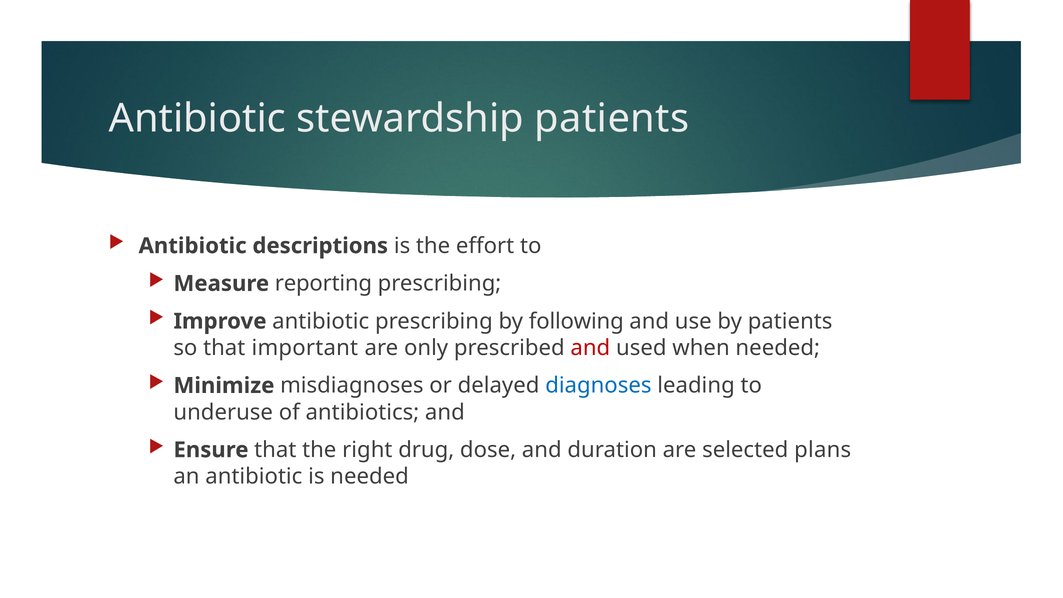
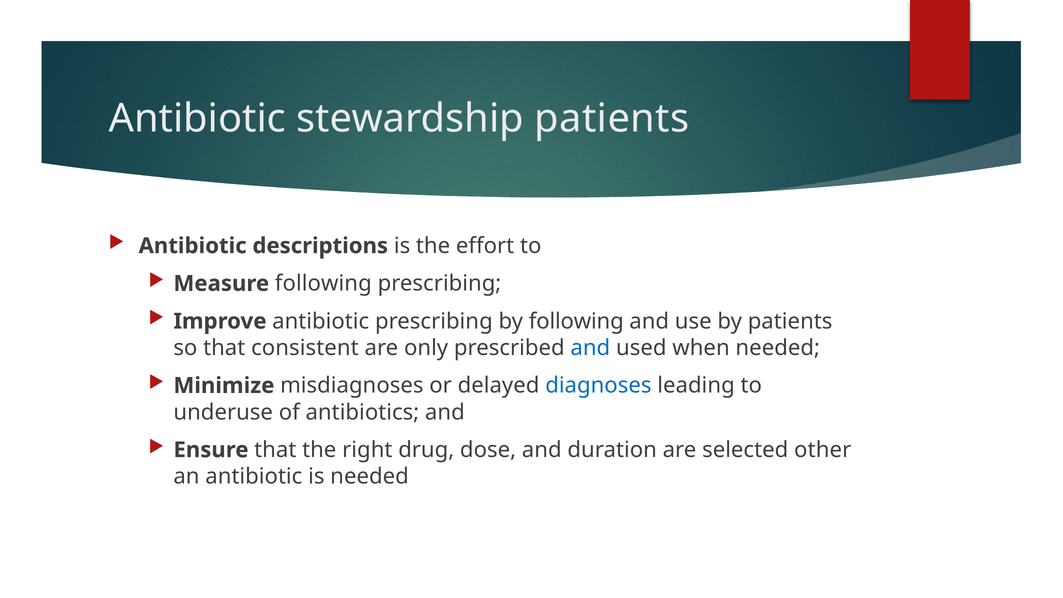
Measure reporting: reporting -> following (323, 284)
important: important -> consistent (305, 348)
and colour: red -> blue (590, 348)
plans: plans -> other (823, 450)
